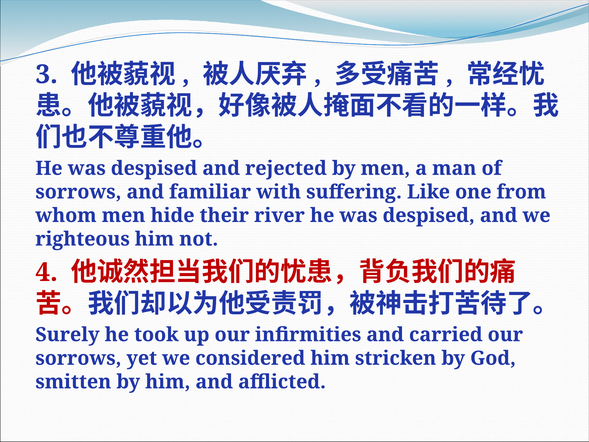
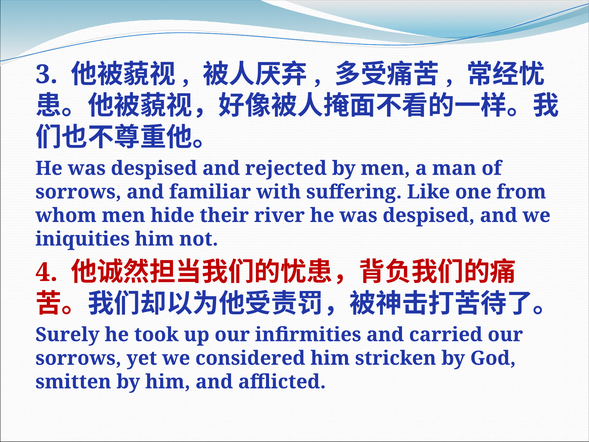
righteous: righteous -> iniquities (83, 239)
